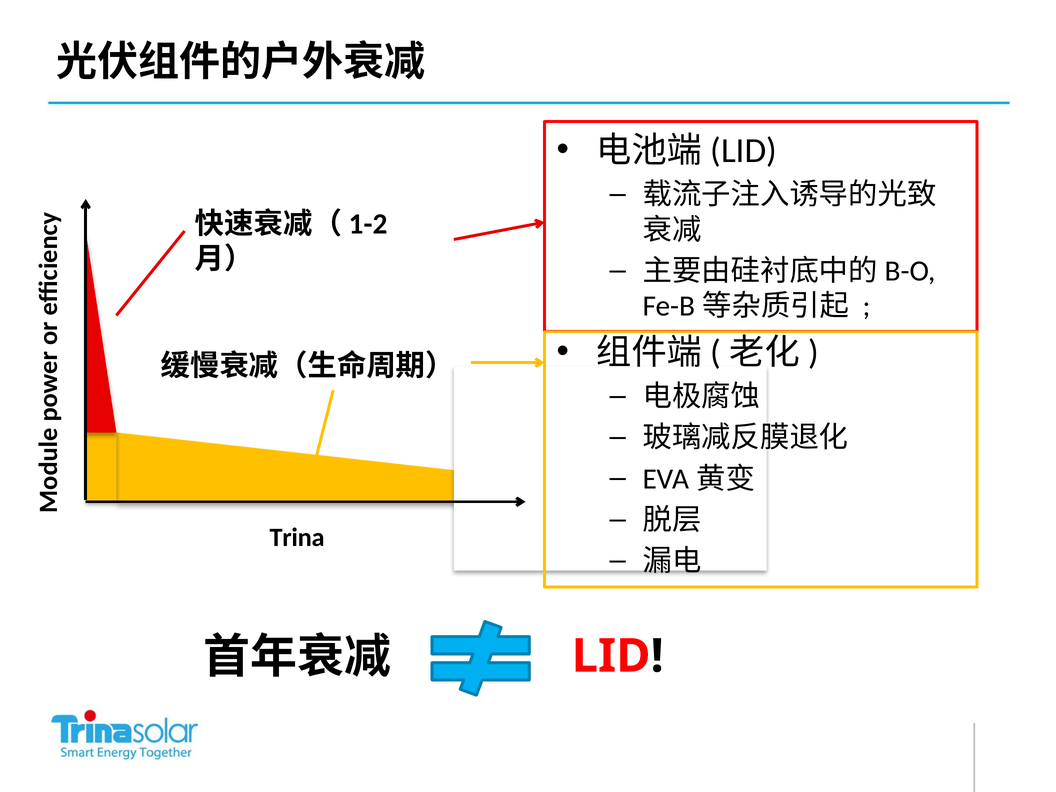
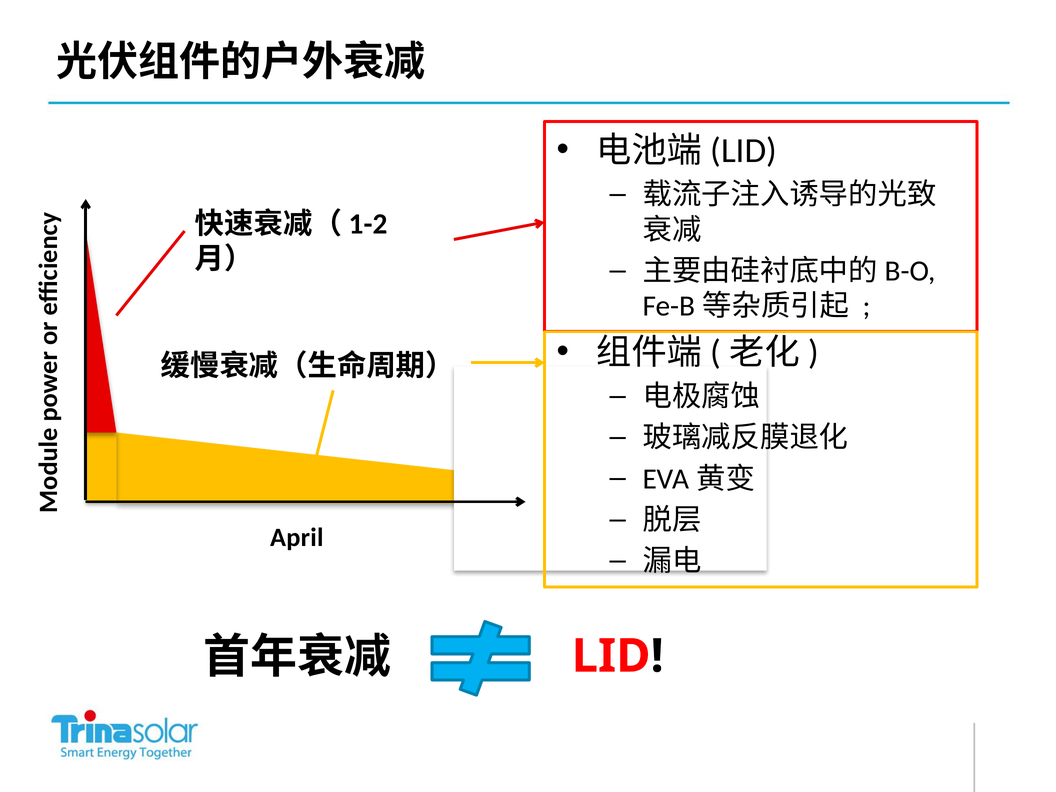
Trina: Trina -> April (297, 537)
